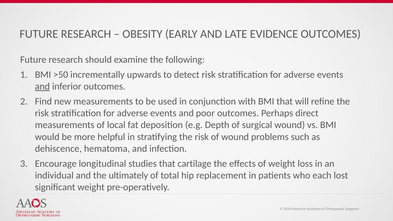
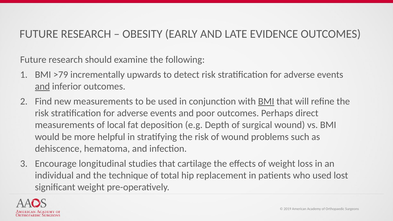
>50: >50 -> >79 (61, 75)
BMI underline: none -> present (266, 101)
ultimately: ultimately -> technique (128, 175)
who each: each -> used (322, 175)
